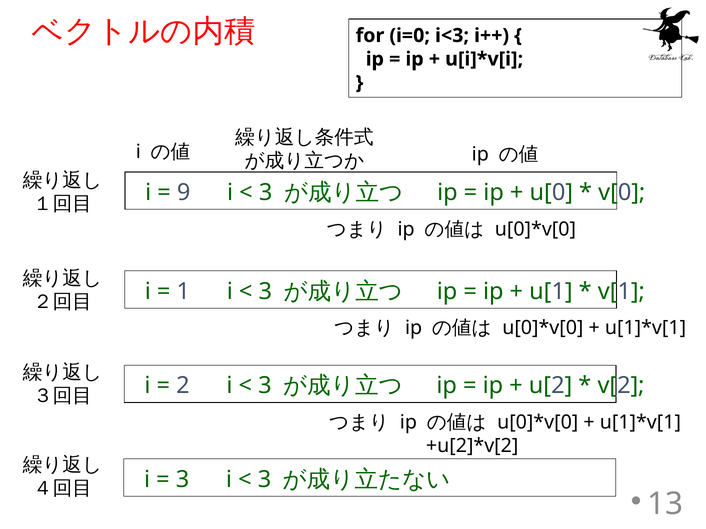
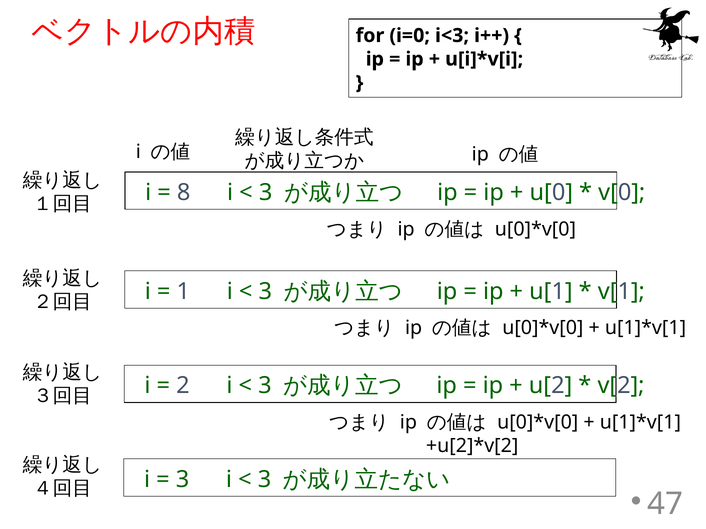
9: 9 -> 8 (184, 193)
13: 13 -> 47 (665, 505)
